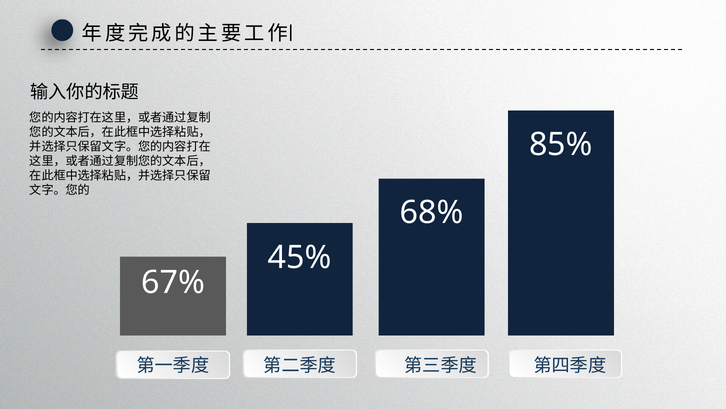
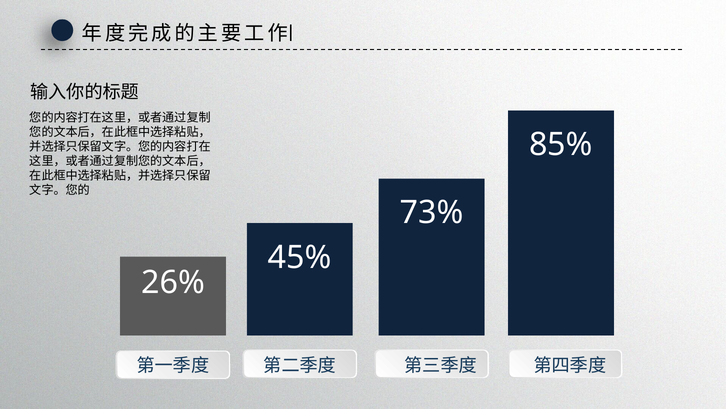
68%: 68% -> 73% (432, 212)
67%: 67% -> 26% (173, 282)
